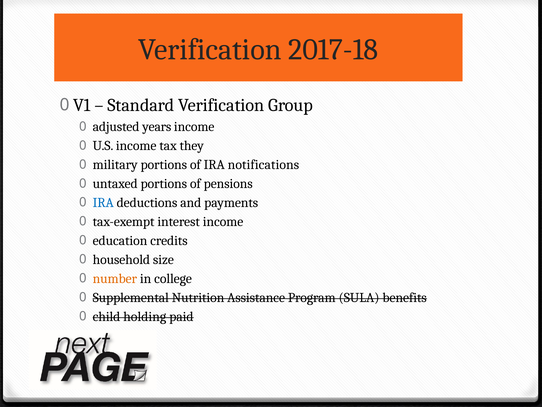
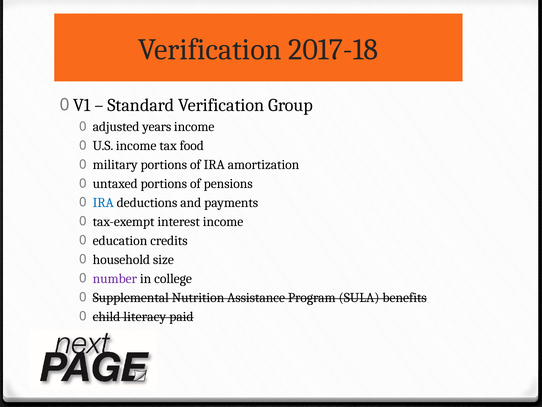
they: they -> food (192, 145)
notifications: notifications -> amortization (264, 164)
number colour: orange -> purple (115, 278)
holding: holding -> literacy (145, 316)
